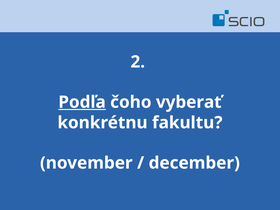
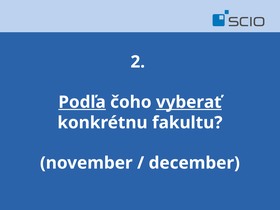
vyberať underline: none -> present (189, 102)
